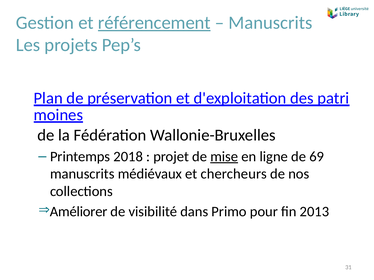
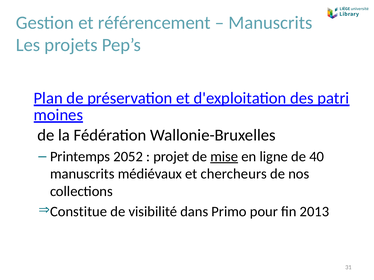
référencement underline: present -> none (154, 23)
2018: 2018 -> 2052 (128, 157)
69: 69 -> 40 (317, 157)
Améliorer: Améliorer -> Constitue (79, 212)
